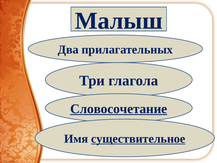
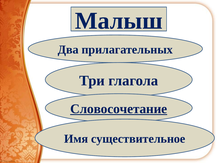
существительное underline: present -> none (138, 139)
